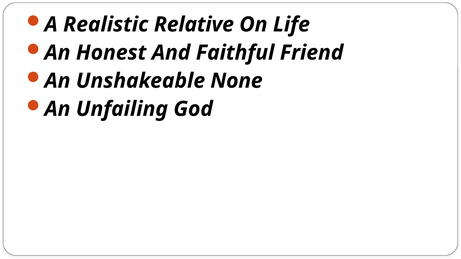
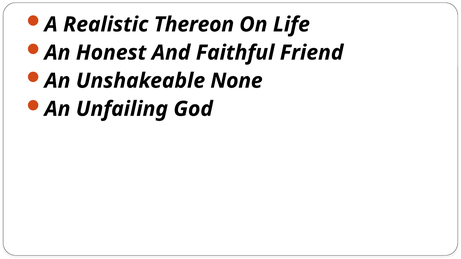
Relative: Relative -> Thereon (194, 25)
